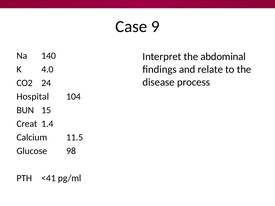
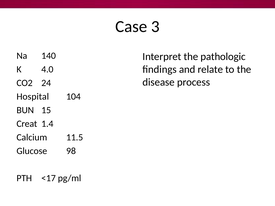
9: 9 -> 3 (155, 27)
abdominal: abdominal -> pathologic (223, 57)
<41: <41 -> <17 (49, 178)
